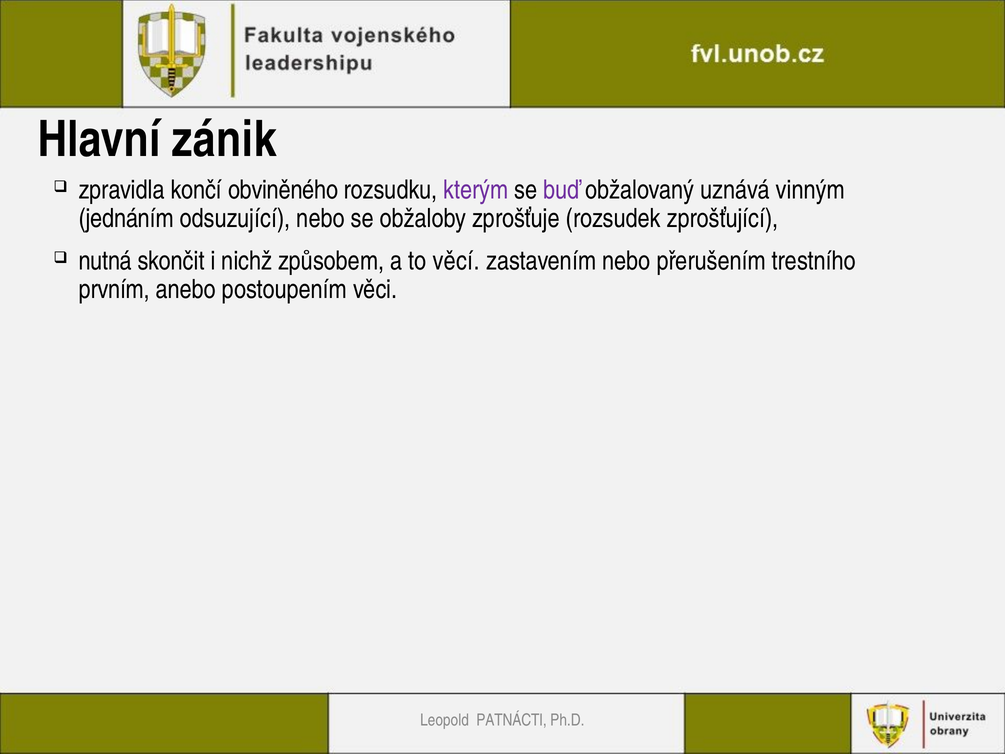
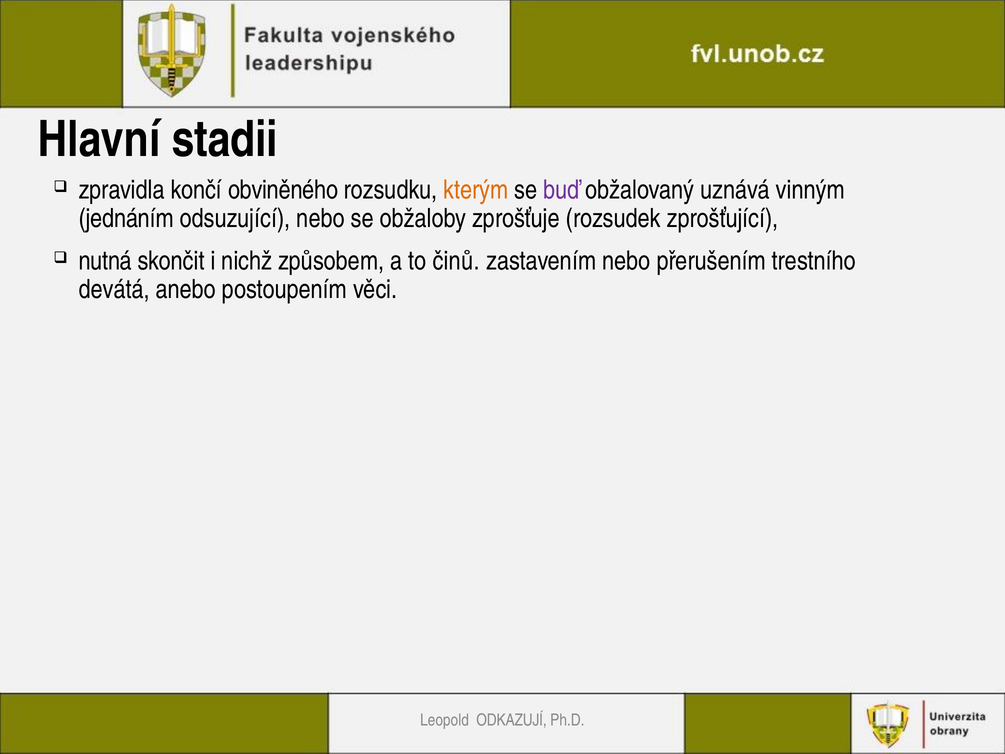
zánik: zánik -> stadii (225, 140)
kterým colour: purple -> orange (476, 190)
věcí: věcí -> činů (456, 261)
prvním: prvním -> devátá (114, 290)
PATNÁCTI: PATNÁCTI -> ODKAZUJÍ (512, 720)
